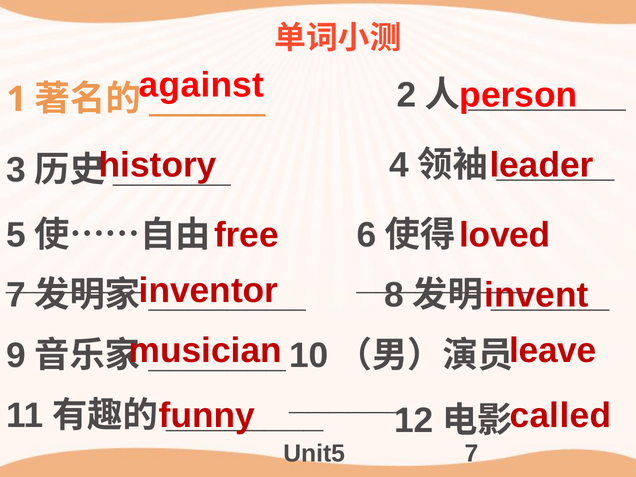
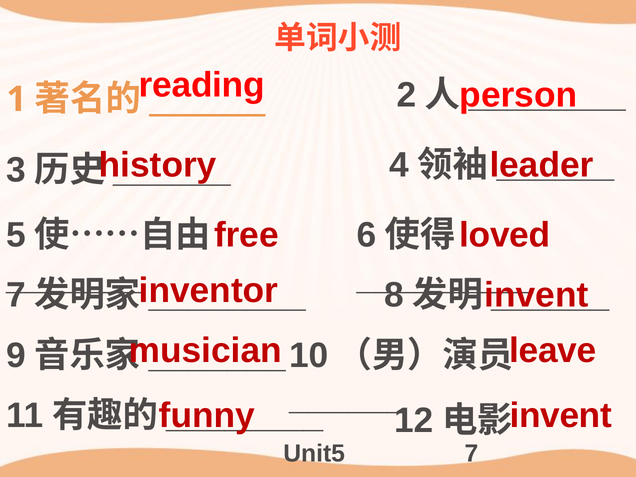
against: against -> reading (202, 85)
called: called -> invent (561, 416)
